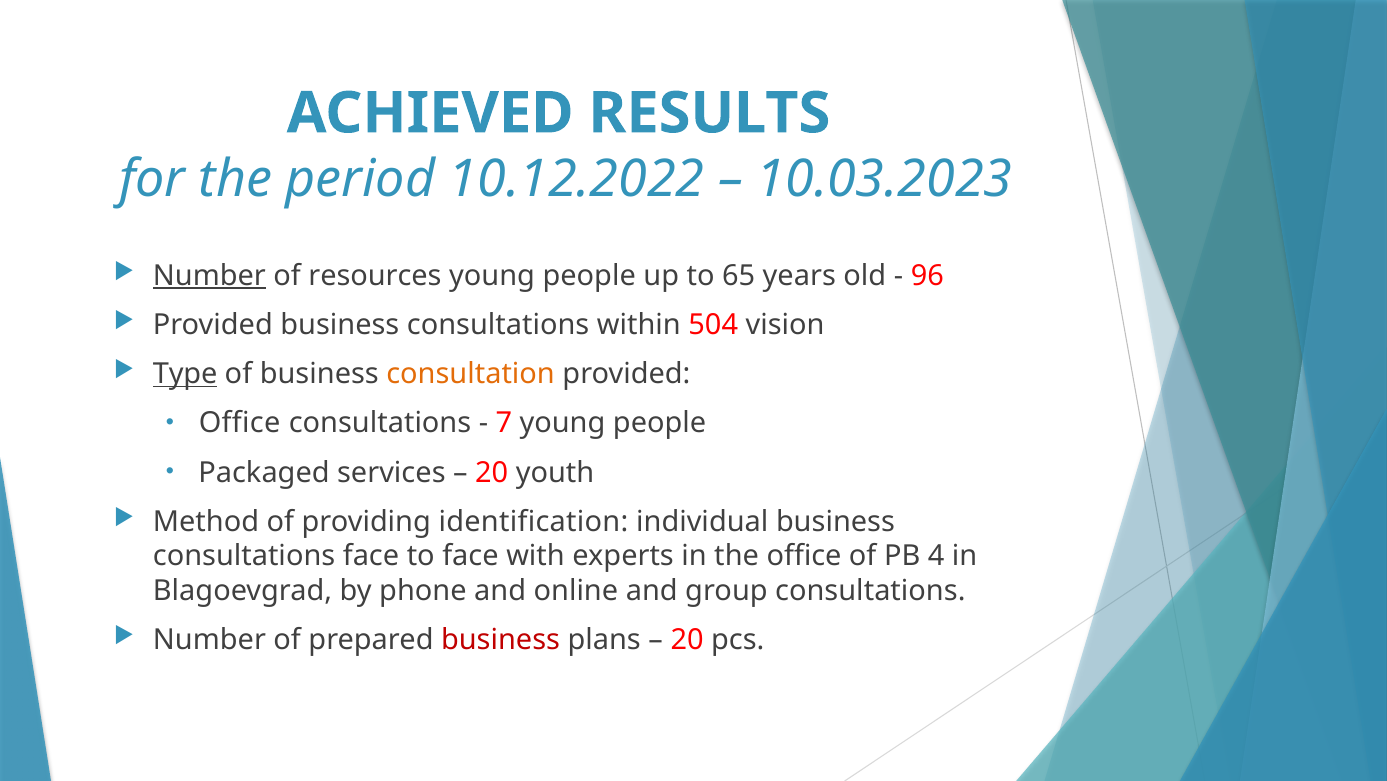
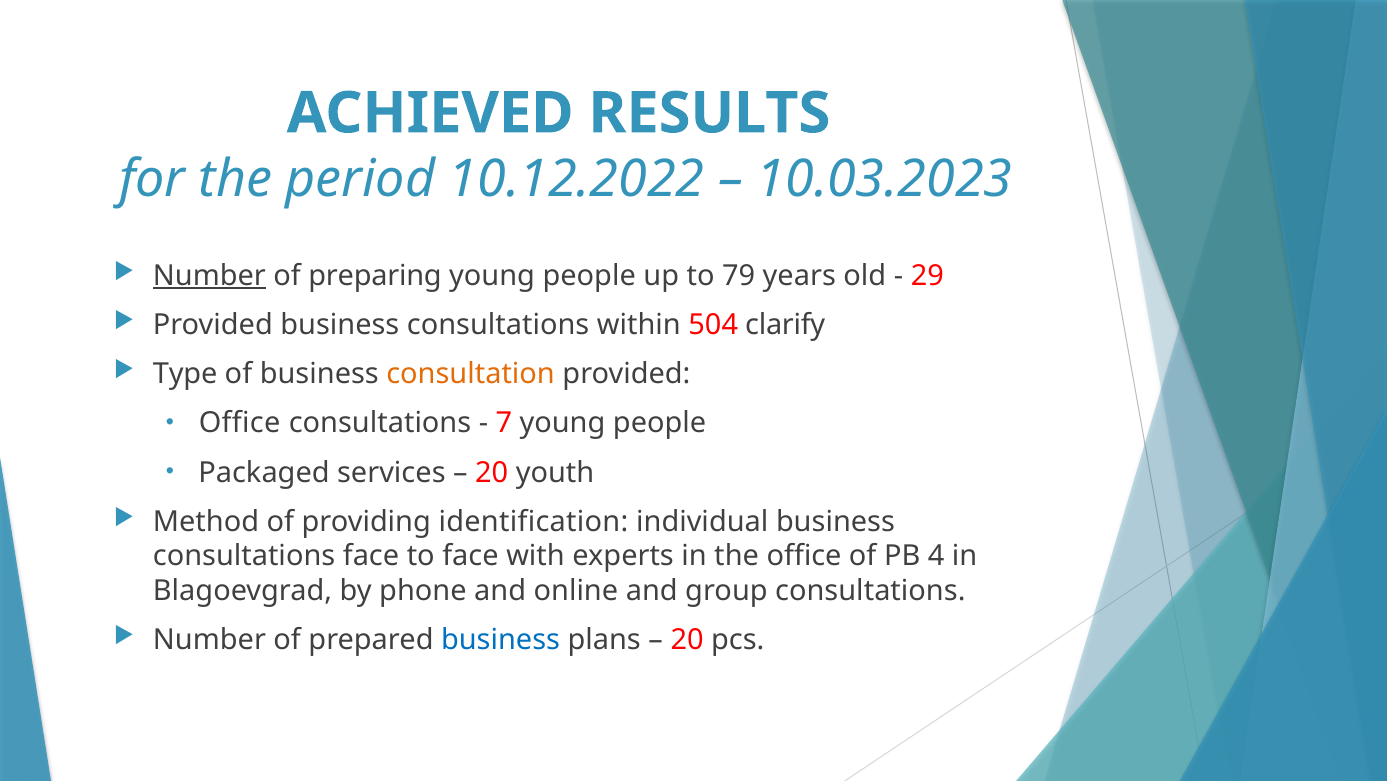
resources: resources -> preparing (375, 275)
65: 65 -> 79 (739, 275)
96: 96 -> 29 (927, 275)
vision: vision -> clarify (785, 325)
Type underline: present -> none (185, 374)
business colour: red -> blue (501, 640)
